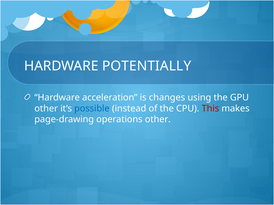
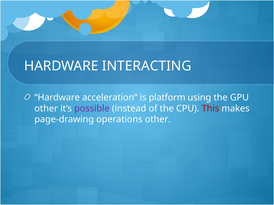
POTENTIALLY: POTENTIALLY -> INTERACTING (147, 66)
changes: changes -> platform (167, 98)
possible colour: blue -> purple (92, 109)
